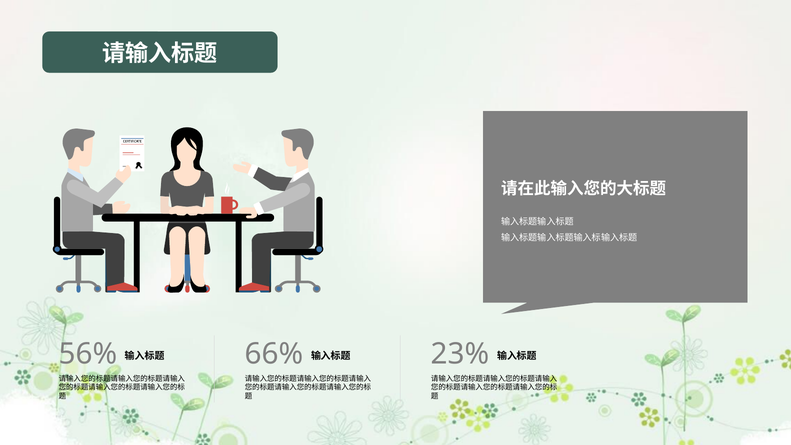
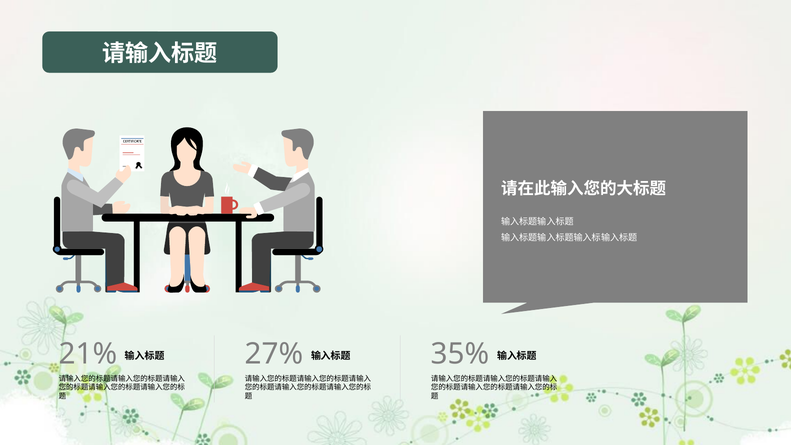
56%: 56% -> 21% (88, 354)
66%: 66% -> 27% (274, 354)
23%: 23% -> 35% (460, 354)
